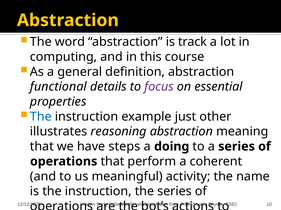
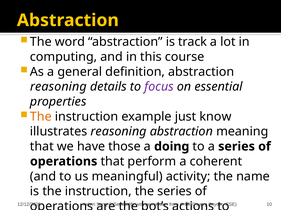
functional: functional -> reasoning (58, 87)
The colour: blue -> orange (41, 117)
other: other -> know (215, 117)
steps: steps -> those (125, 147)
